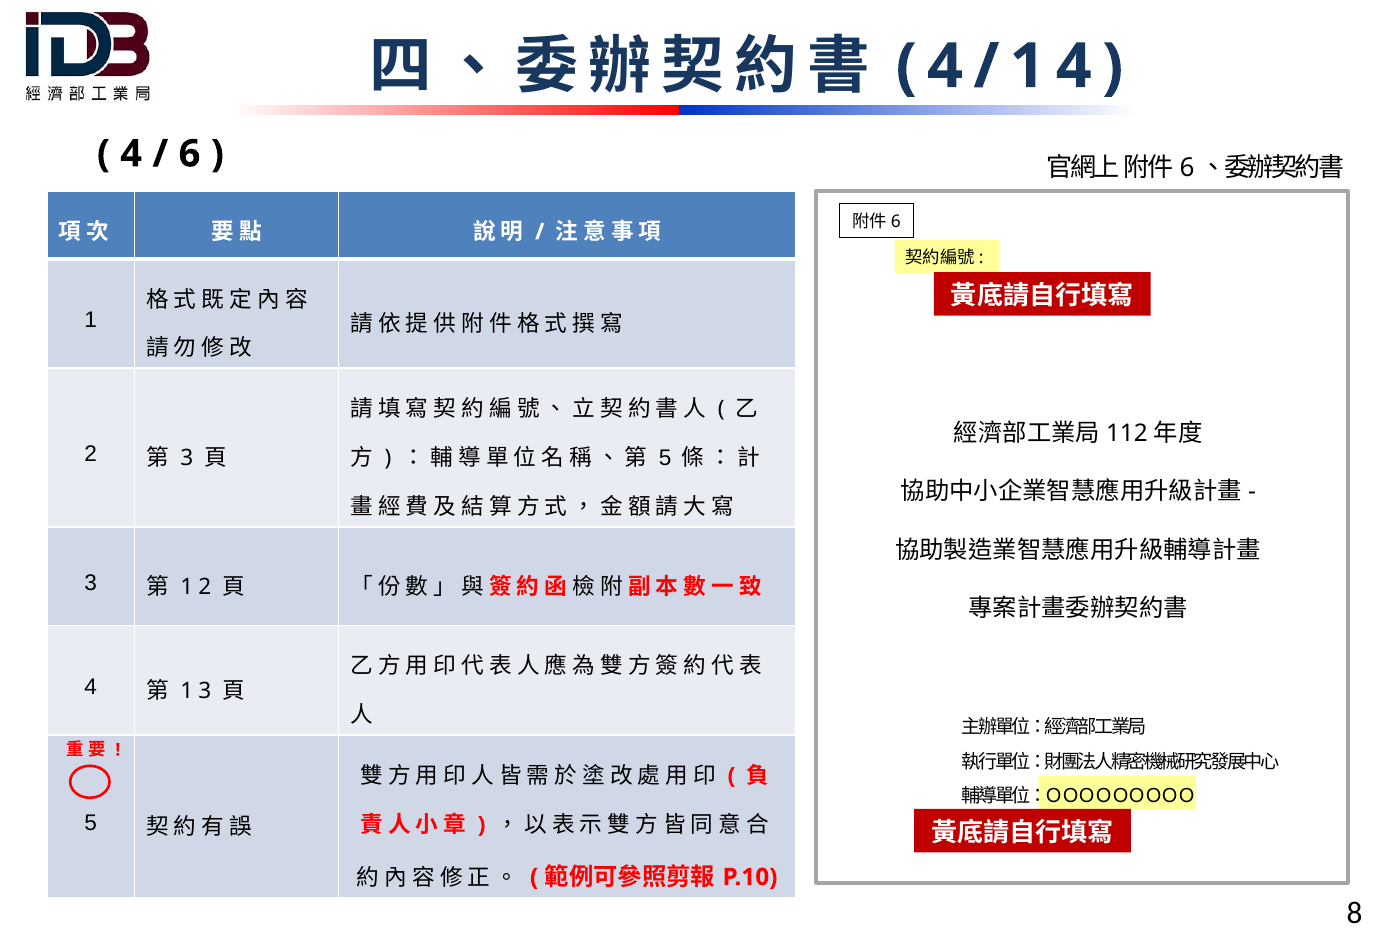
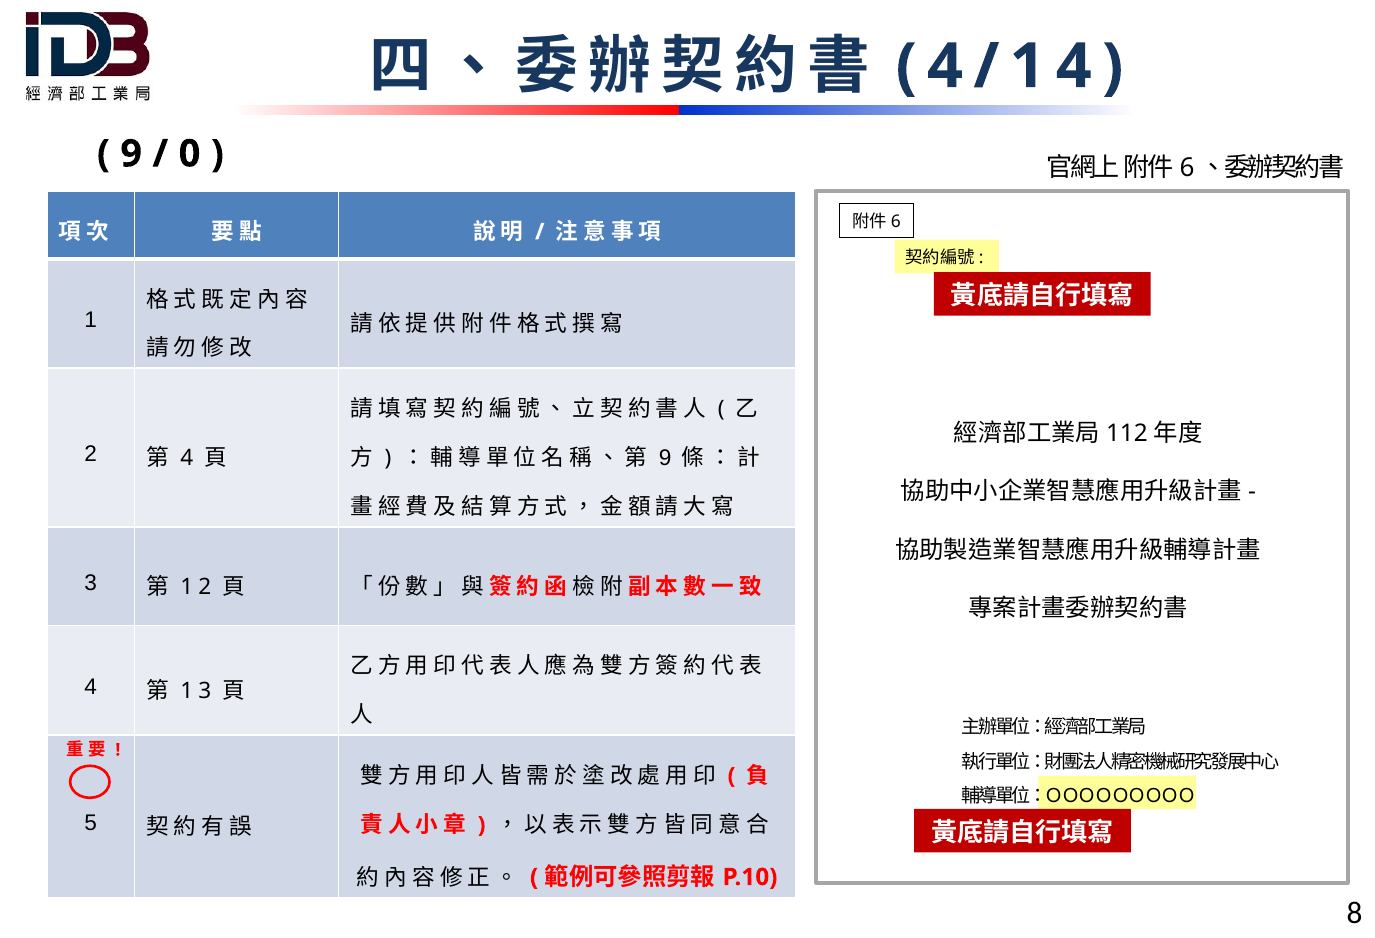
4: 4 -> 9 (131, 154)
6: 6 -> 0 (190, 154)
3: 3 -> 4 (187, 458)
5: 5 -> 9 (665, 458)
